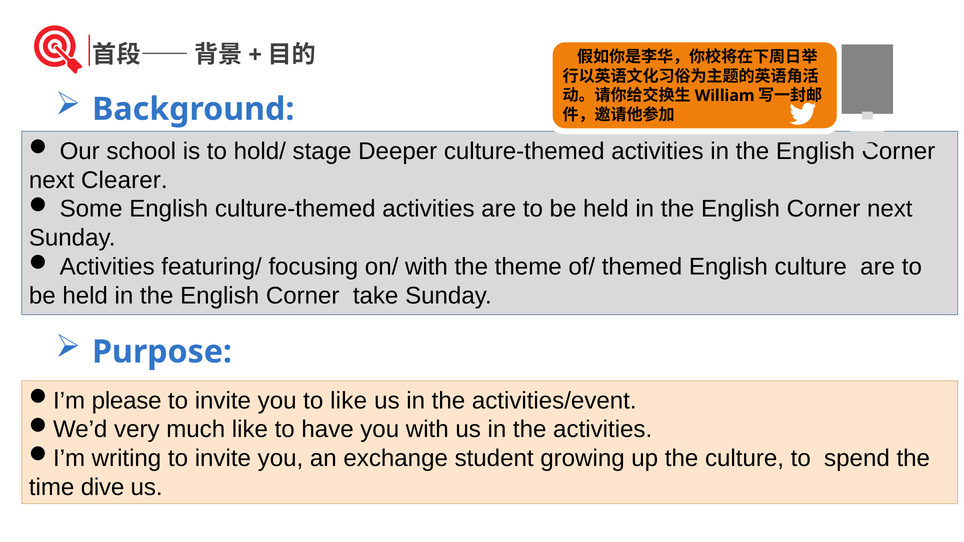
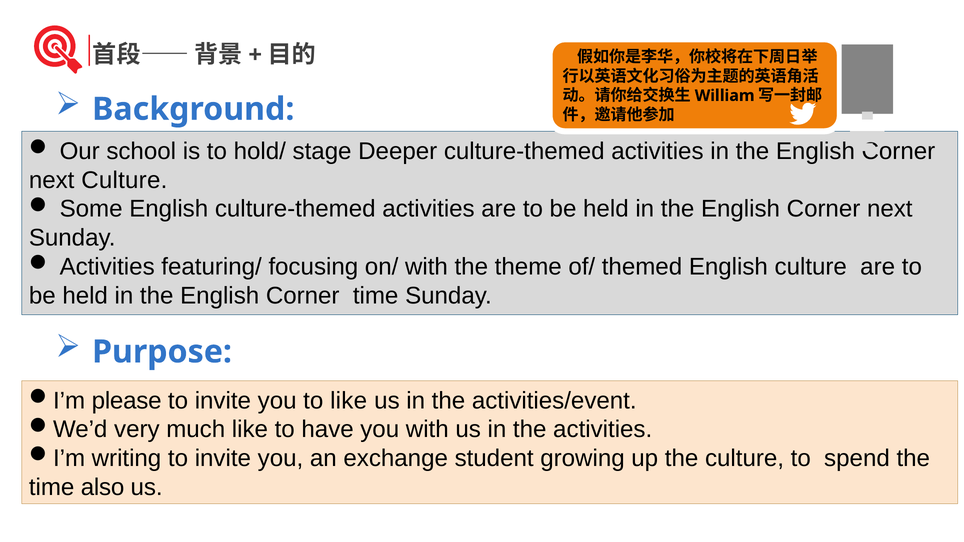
next Clearer: Clearer -> Culture (124, 180)
Corner take: take -> time (376, 296)
dive: dive -> also (103, 488)
